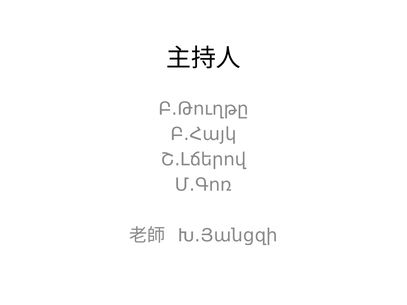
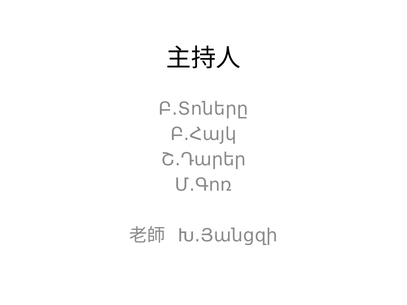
Բ․Թուղթը: Բ․Թուղթը -> Բ․Տոները (203, 109)
Շ․Լճերով: Շ․Լճերով -> Շ․Դարեր (204, 160)
